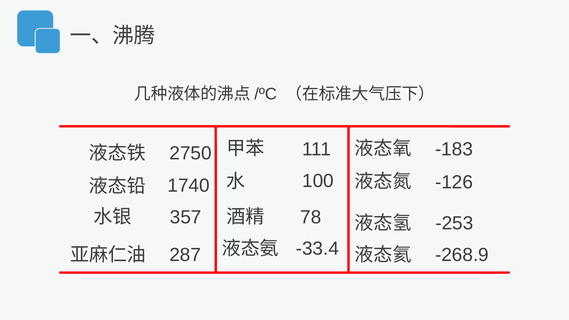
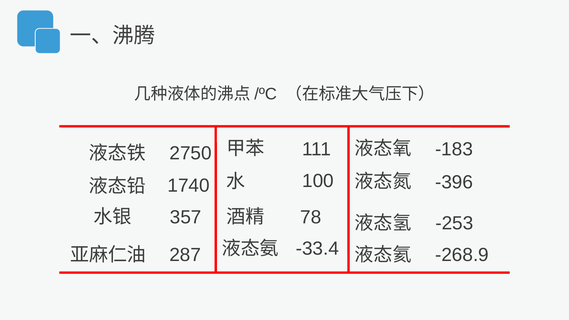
-126: -126 -> -396 (454, 182)
